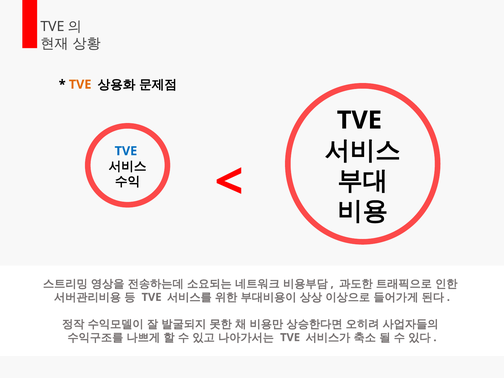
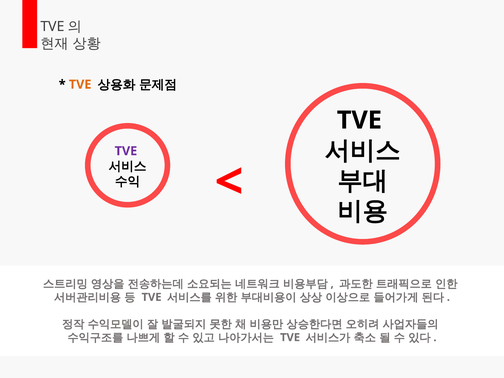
TVE colour: blue -> purple (126, 151)
